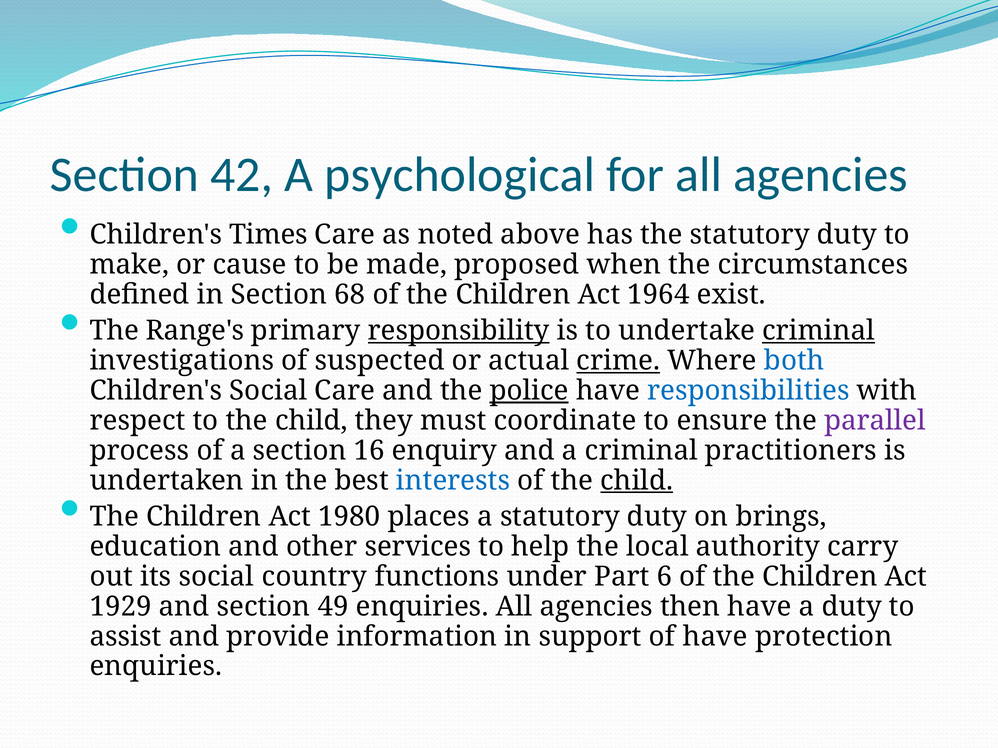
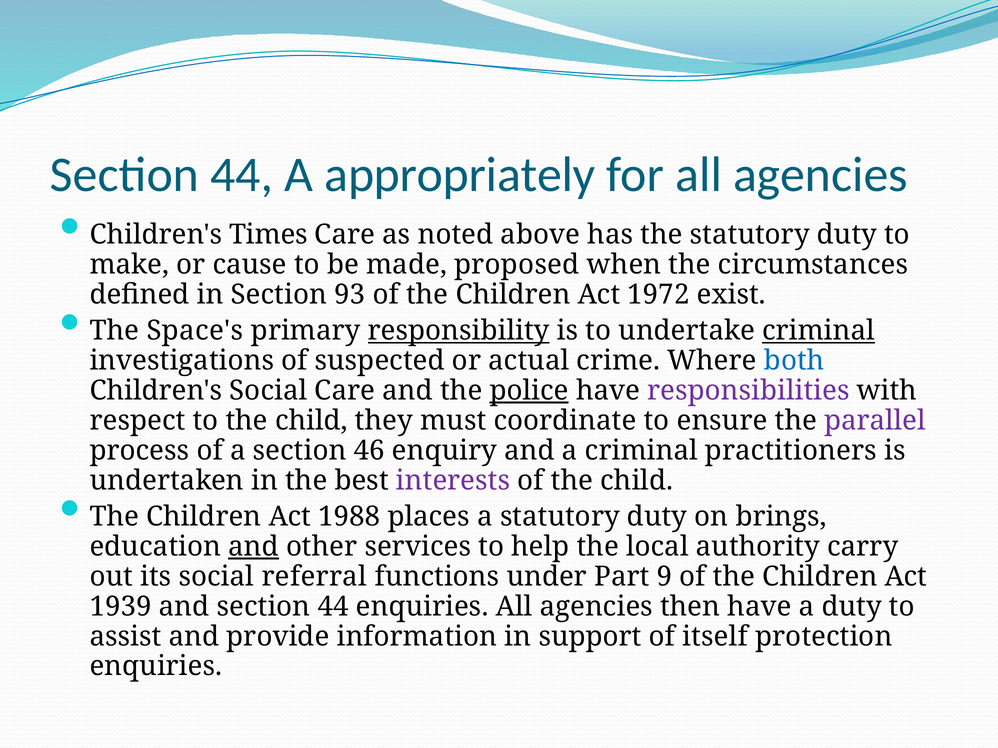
42: 42 -> 44 (242, 175)
psychological: psychological -> appropriately (460, 175)
68: 68 -> 93 (350, 295)
1964: 1964 -> 1972 (658, 295)
Range's: Range's -> Space's (195, 331)
crime underline: present -> none (618, 361)
responsibilities colour: blue -> purple (748, 391)
16: 16 -> 46 (369, 451)
interests colour: blue -> purple (453, 481)
child underline: present -> none (637, 481)
1980: 1980 -> 1988 (349, 517)
and underline: none -> present (253, 547)
country: country -> referral (314, 577)
6: 6 -> 9 (664, 577)
1929: 1929 -> 1939 (121, 607)
and section 49: 49 -> 44 (333, 607)
of have: have -> itself (715, 637)
